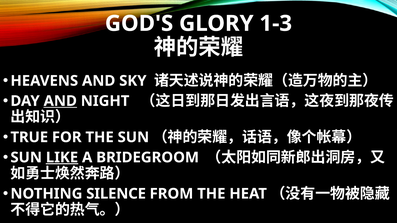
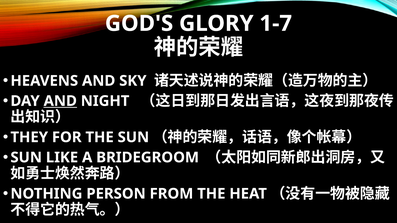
1-3: 1-3 -> 1-7 (276, 24)
TRUE: TRUE -> THEY (29, 137)
LIKE underline: present -> none (62, 158)
SILENCE: SILENCE -> PERSON (116, 194)
